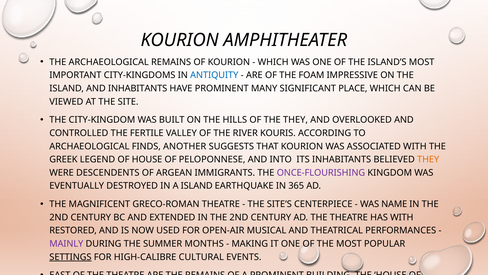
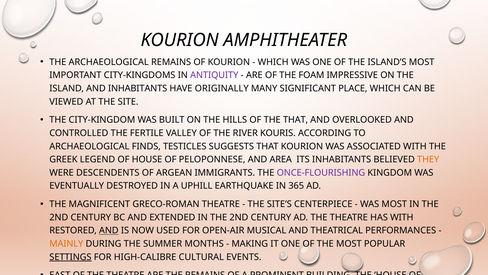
ANTIQUITY colour: blue -> purple (214, 75)
HAVE PROMINENT: PROMINENT -> ORIGINALLY (222, 88)
THE THEY: THEY -> THAT (296, 120)
ANOTHER: ANOTHER -> TESTICLES (185, 146)
AND INTO: INTO -> AREA (281, 159)
A ISLAND: ISLAND -> UPHILL (197, 186)
WAS NAME: NAME -> MOST (394, 204)
AND underline: none -> present (109, 230)
MAINLY colour: purple -> orange (66, 243)
